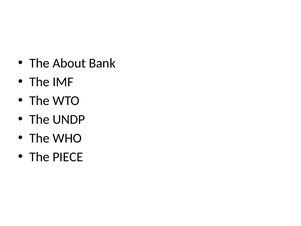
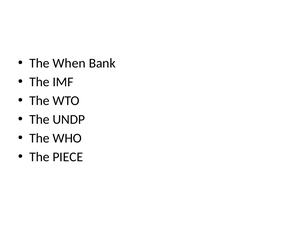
About: About -> When (69, 63)
